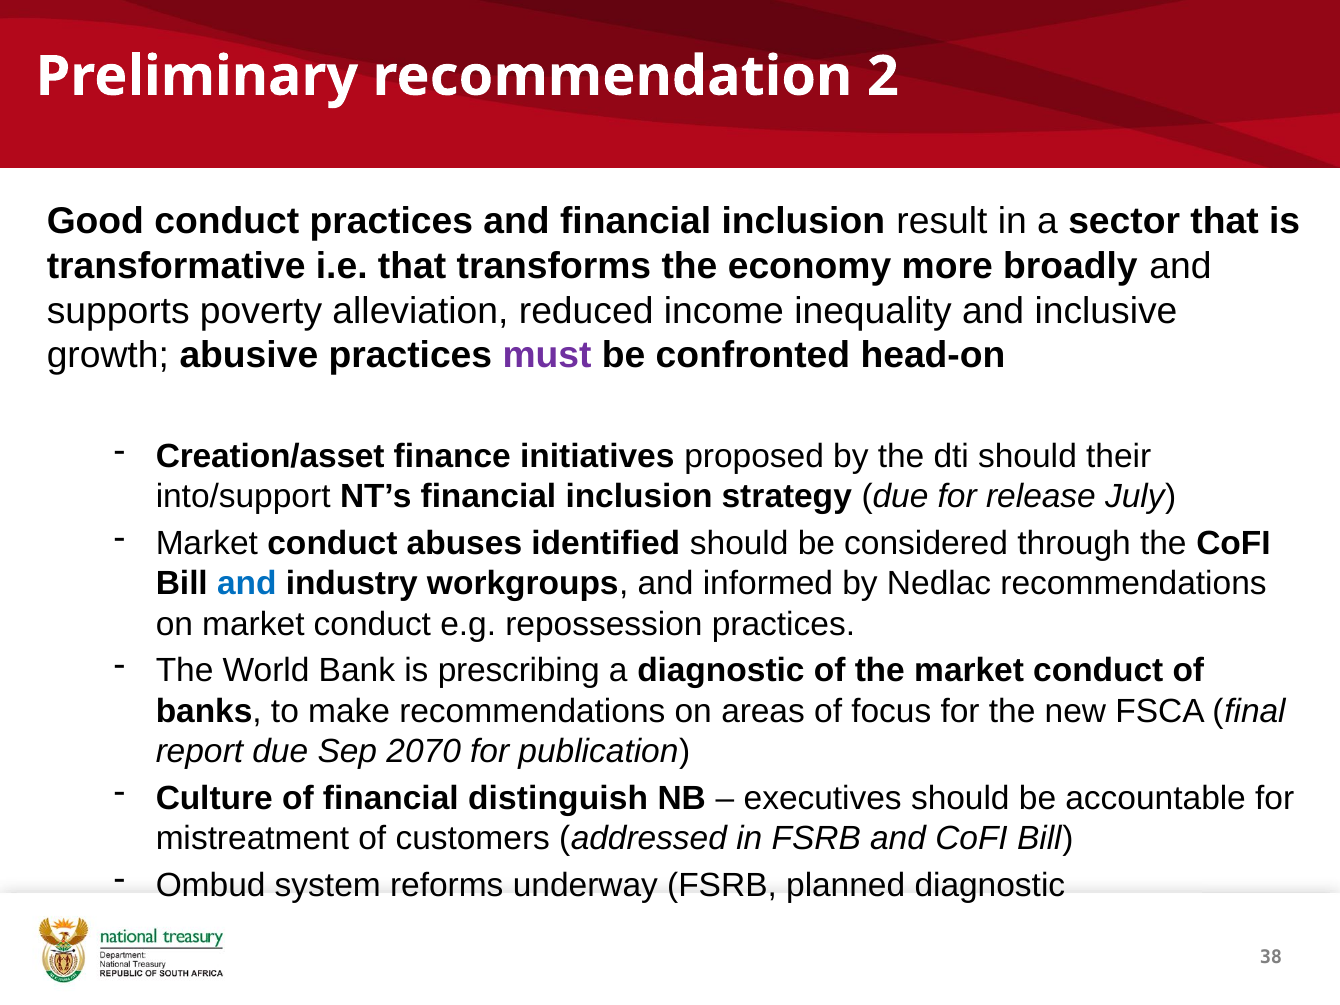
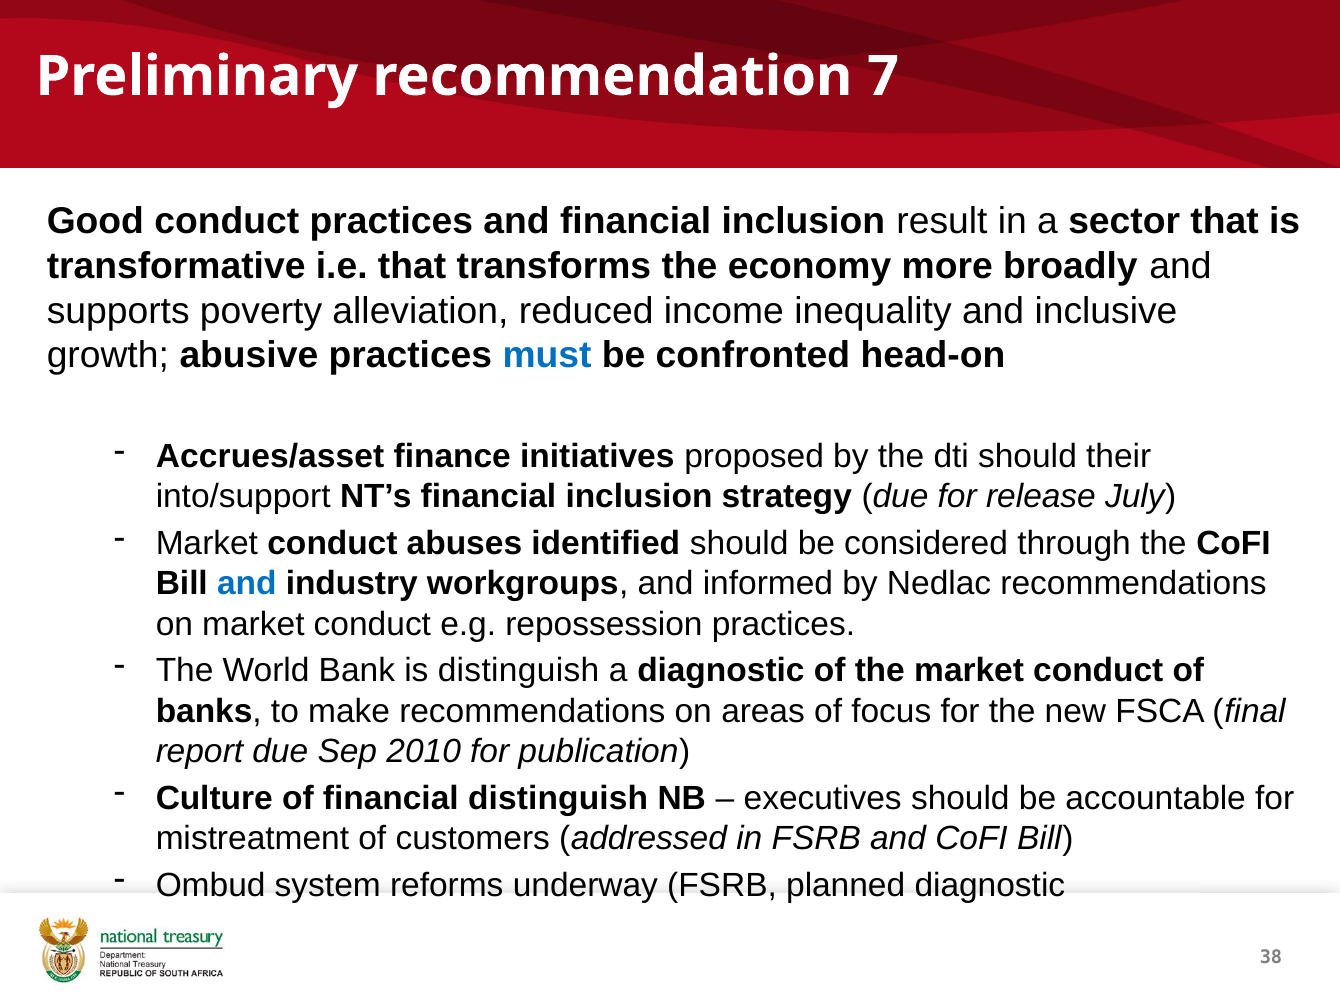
2: 2 -> 7 (883, 76)
must colour: purple -> blue (547, 356)
Creation/asset: Creation/asset -> Accrues/asset (270, 457)
is prescribing: prescribing -> distinguish (519, 671)
2070: 2070 -> 2010 (424, 751)
